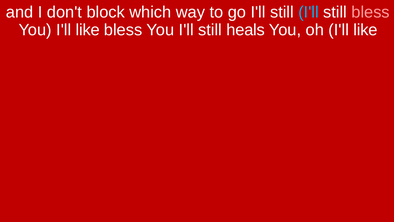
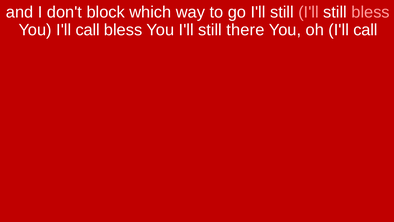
I'll colour: light blue -> pink (308, 12)
You I'll like: like -> call (88, 30)
heals: heals -> there (245, 30)
oh I'll like: like -> call (365, 30)
